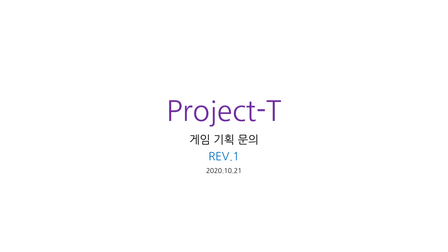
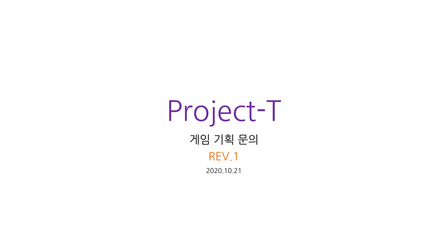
REV.1 colour: blue -> orange (224, 157)
